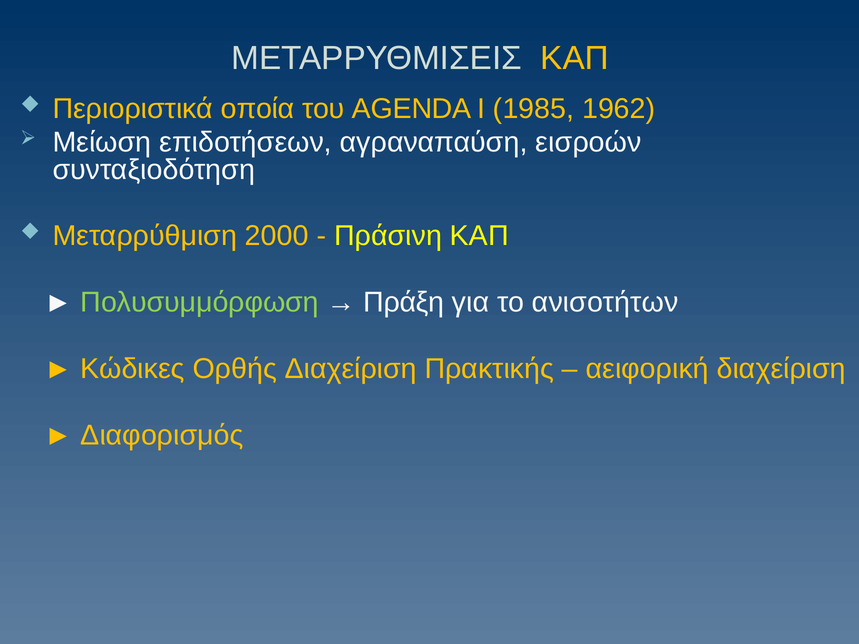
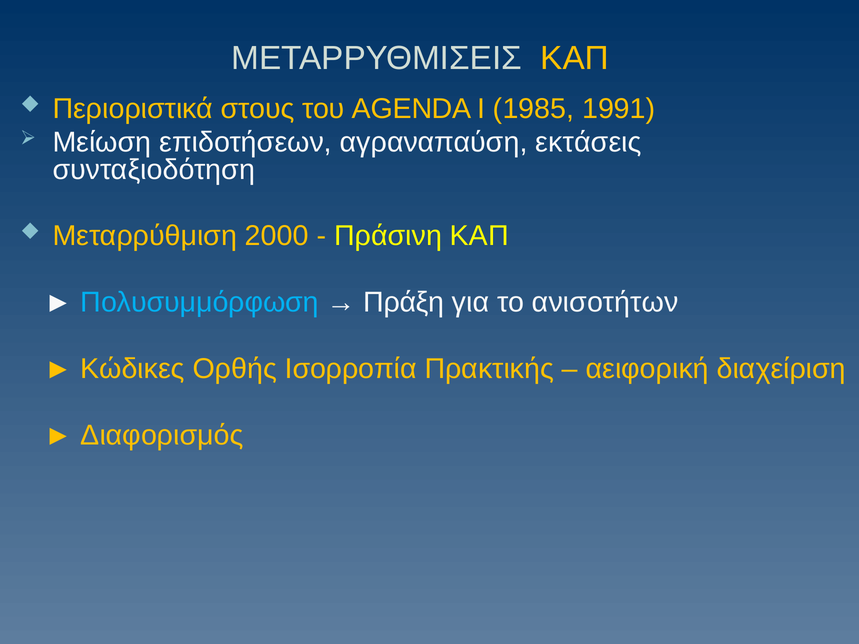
οποία: οποία -> στους (258, 109)
1962: 1962 -> 1991 (619, 109)
εισροών: εισροών -> εκτάσεις (589, 142)
Πολυσυμμόρφωση colour: light green -> light blue (200, 302)
Ορθής Διαχείριση: Διαχείριση -> Ισορροπία (351, 369)
